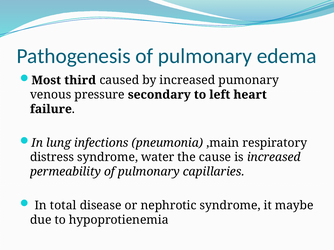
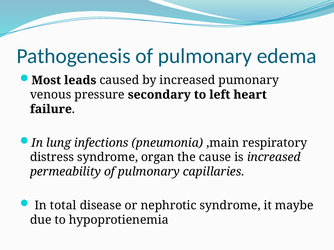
third: third -> leads (80, 80)
water: water -> organ (158, 158)
